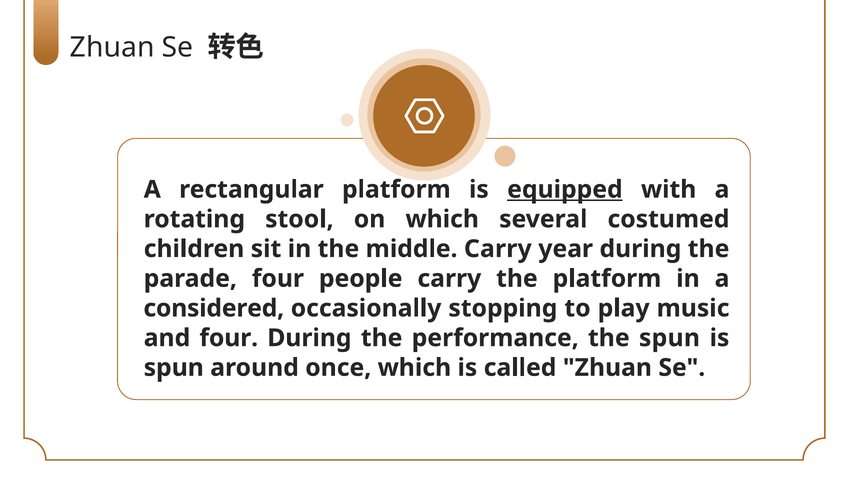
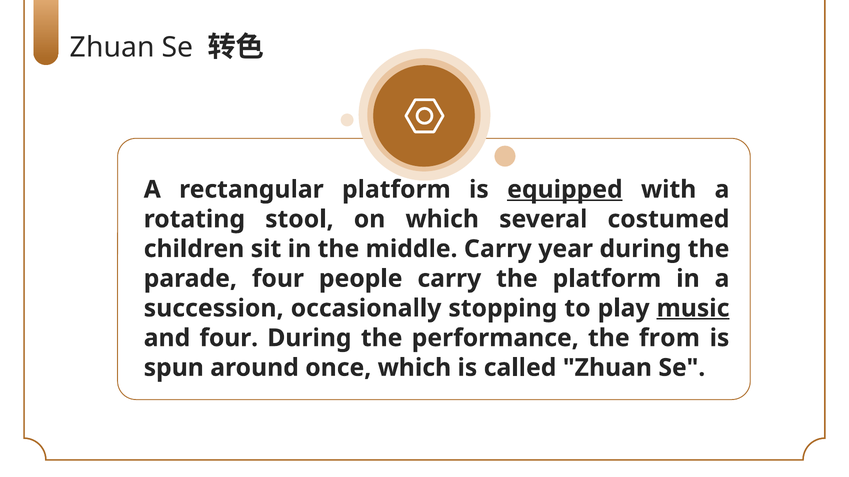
considered: considered -> succession (214, 309)
music underline: none -> present (693, 309)
the spun: spun -> from (669, 338)
